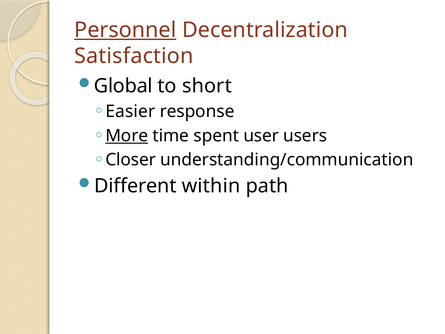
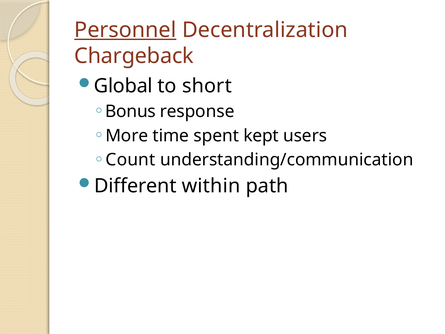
Satisfaction: Satisfaction -> Chargeback (134, 56)
Easier: Easier -> Bonus (130, 111)
More underline: present -> none (127, 136)
user: user -> kept (261, 136)
Closer: Closer -> Count (130, 160)
